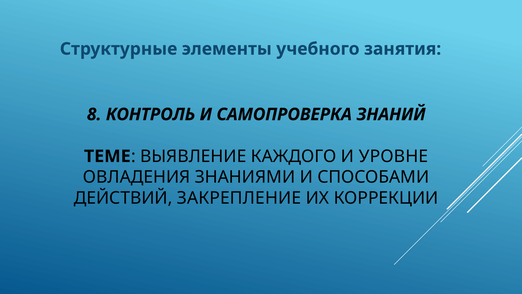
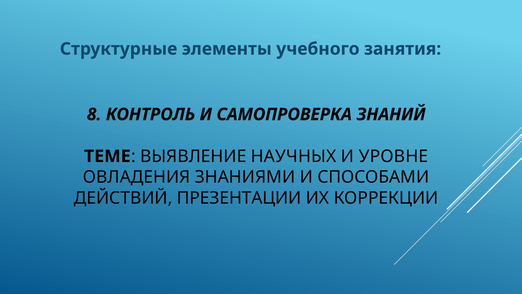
КАЖДОГО: КАЖДОГО -> НАУЧНЫХ (294, 156)
ЗАКРЕПЛЕНИЕ: ЗАКРЕПЛЕНИЕ -> ПРЕЗЕНТАЦИИ (239, 198)
